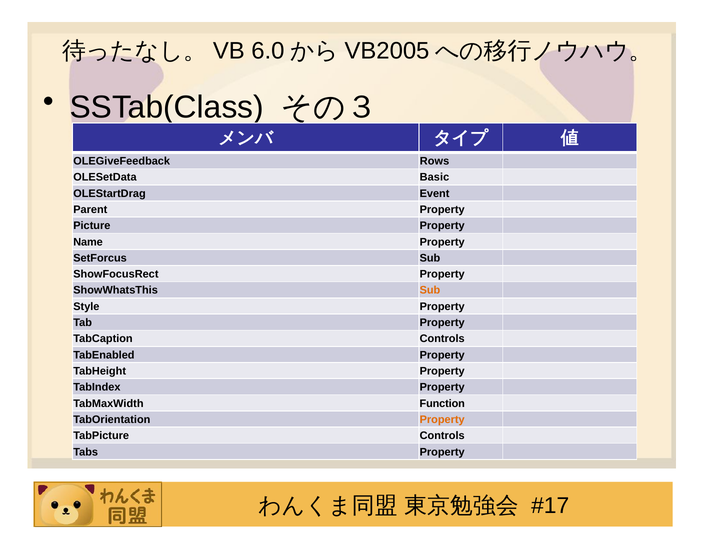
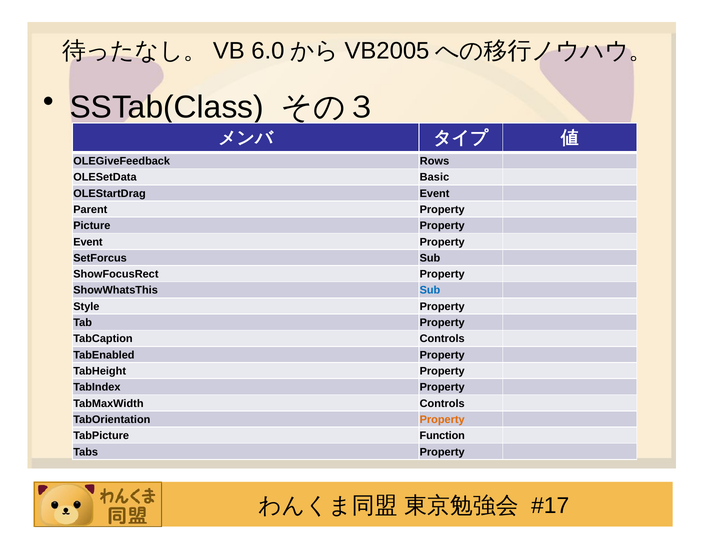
Name: Name -> Event (88, 242)
Sub colour: orange -> blue (430, 291)
TabMaxWidth Function: Function -> Controls (442, 404)
TabPicture Controls: Controls -> Function (442, 436)
